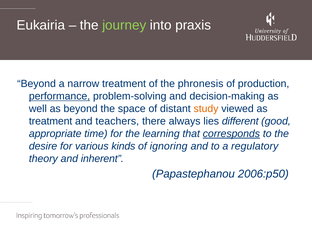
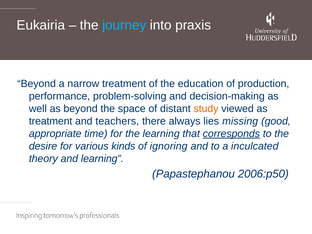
journey colour: light green -> light blue (124, 25)
phronesis: phronesis -> education (201, 84)
performance underline: present -> none (60, 96)
different: different -> missing (240, 121)
regulatory: regulatory -> inculcated (255, 146)
and inherent: inherent -> learning (102, 159)
